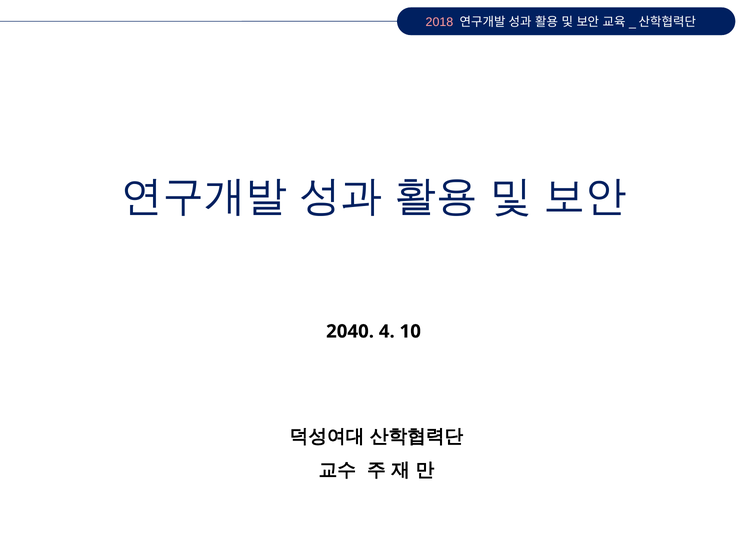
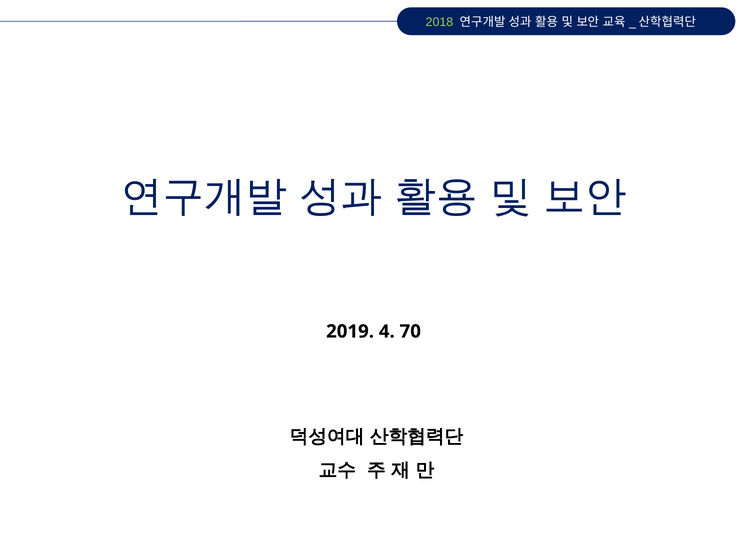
2018 colour: pink -> light green (439, 22)
2040: 2040 -> 2019 (350, 332)
10: 10 -> 70 (410, 332)
